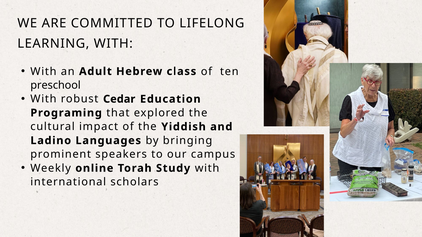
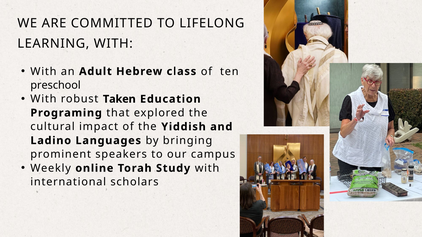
Cedar: Cedar -> Taken (119, 99)
